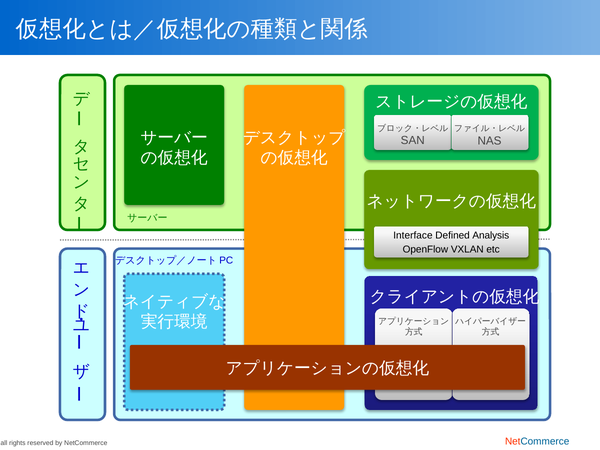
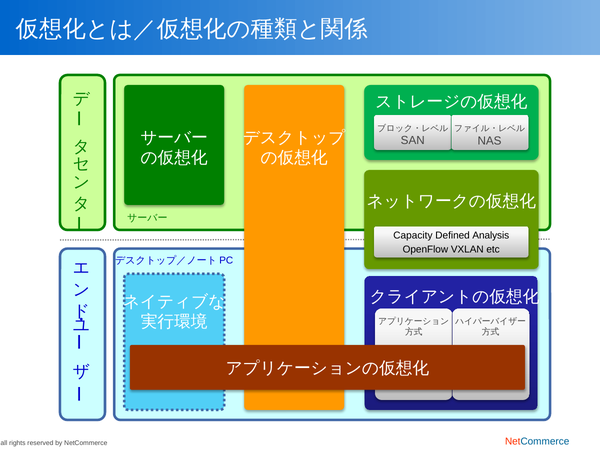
Interface: Interface -> Capacity (413, 236)
